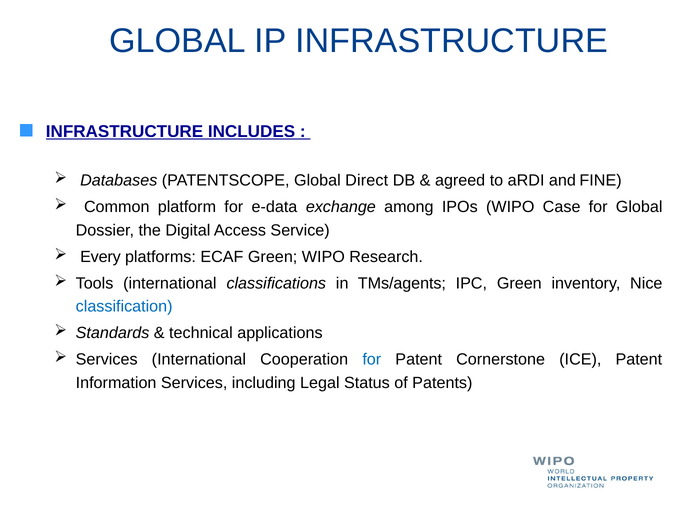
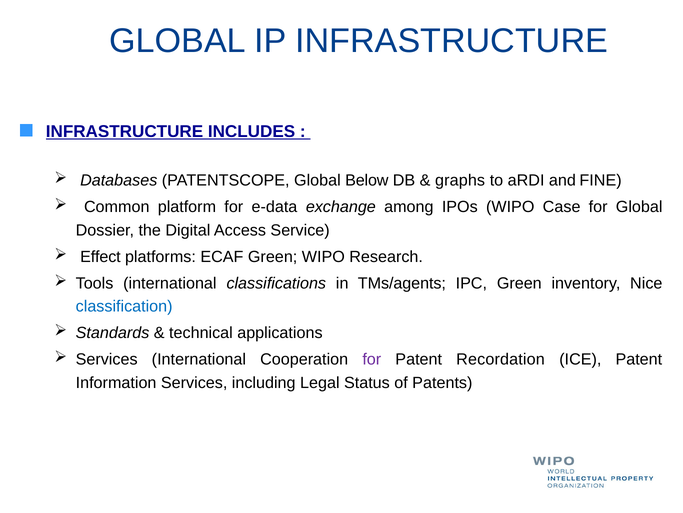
Direct: Direct -> Below (367, 180)
agreed: agreed -> graphs (460, 180)
Every: Every -> Effect (100, 256)
for colour: blue -> purple (372, 359)
Cornerstone: Cornerstone -> Recordation (501, 359)
